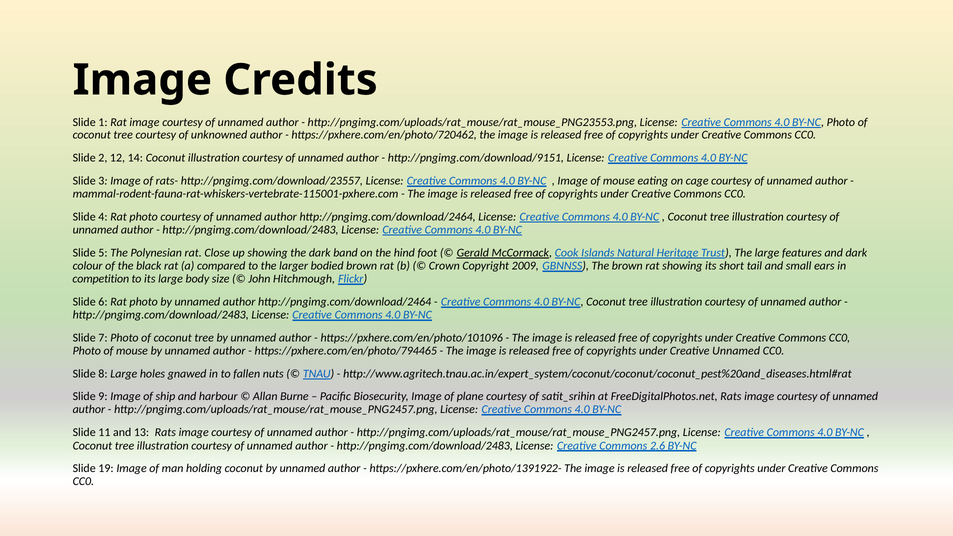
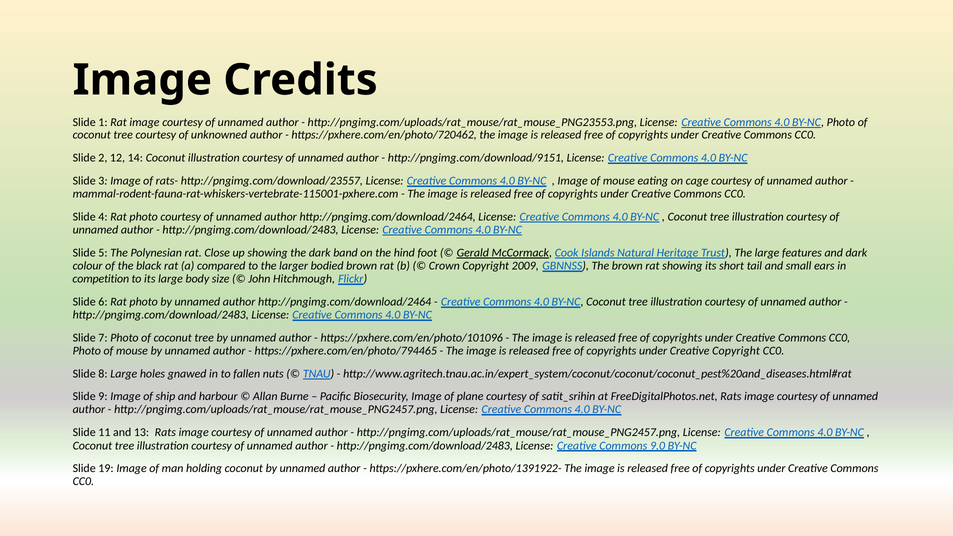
Creative Unnamed: Unnamed -> Copyright (736, 351)
2.6: 2.6 -> 9.0 (658, 446)
